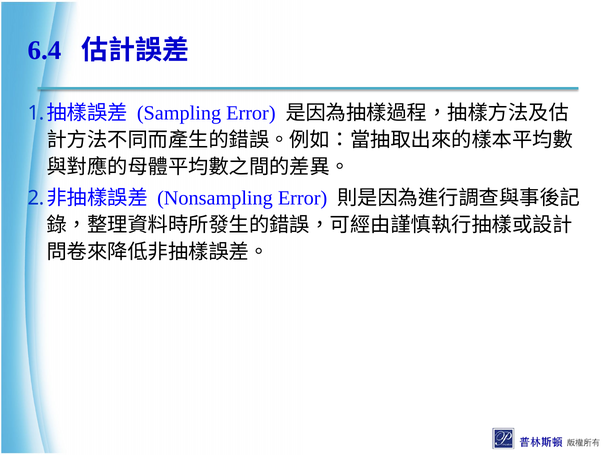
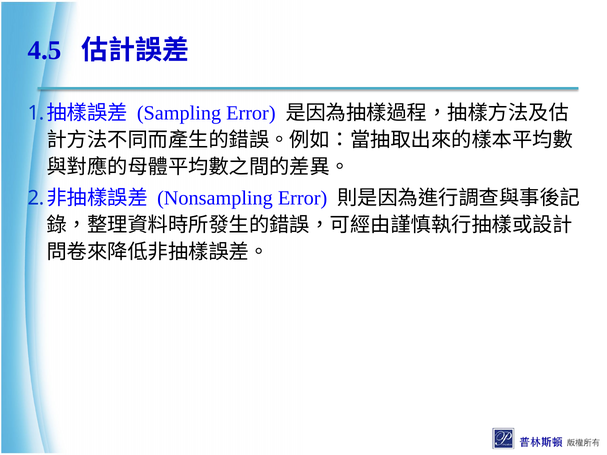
6.4: 6.4 -> 4.5 (44, 50)
